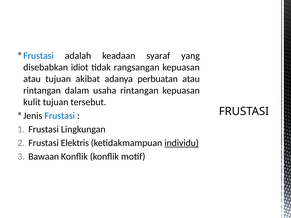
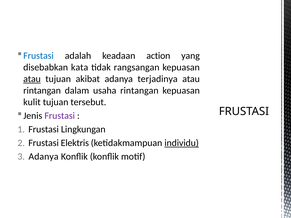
syaraf: syaraf -> action (158, 56)
idiot: idiot -> kata (80, 67)
atau underline: none -> present (32, 79)
perbuatan: perbuatan -> terjadinya (158, 79)
Frustasi colour: blue -> purple (60, 116)
Bawaan: Bawaan -> Adanya (44, 157)
